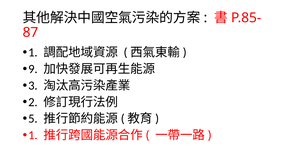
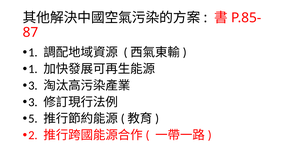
9: 9 -> 1 (33, 69)
2: 2 -> 3 (33, 102)
1: 1 -> 2 (33, 135)
